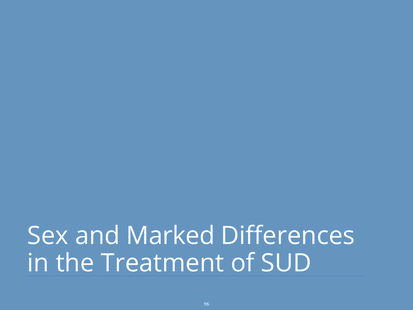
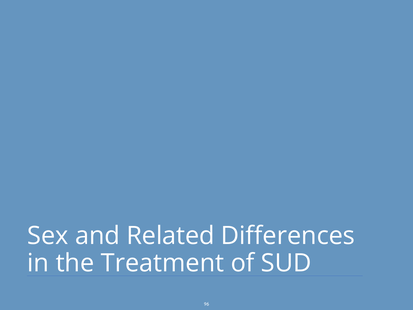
Marked: Marked -> Related (171, 236)
